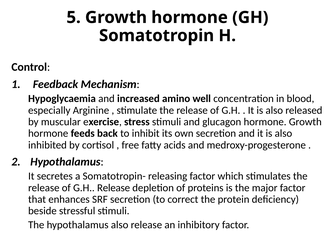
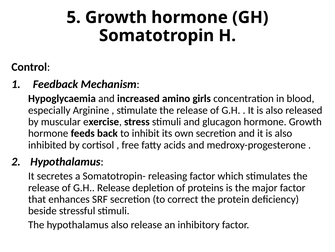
well: well -> girls (202, 98)
